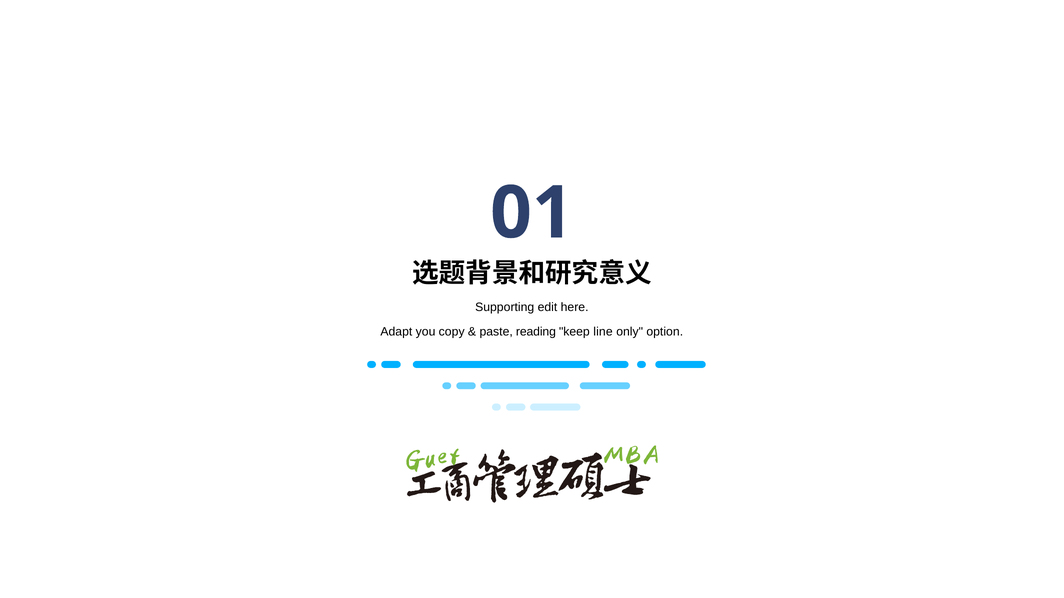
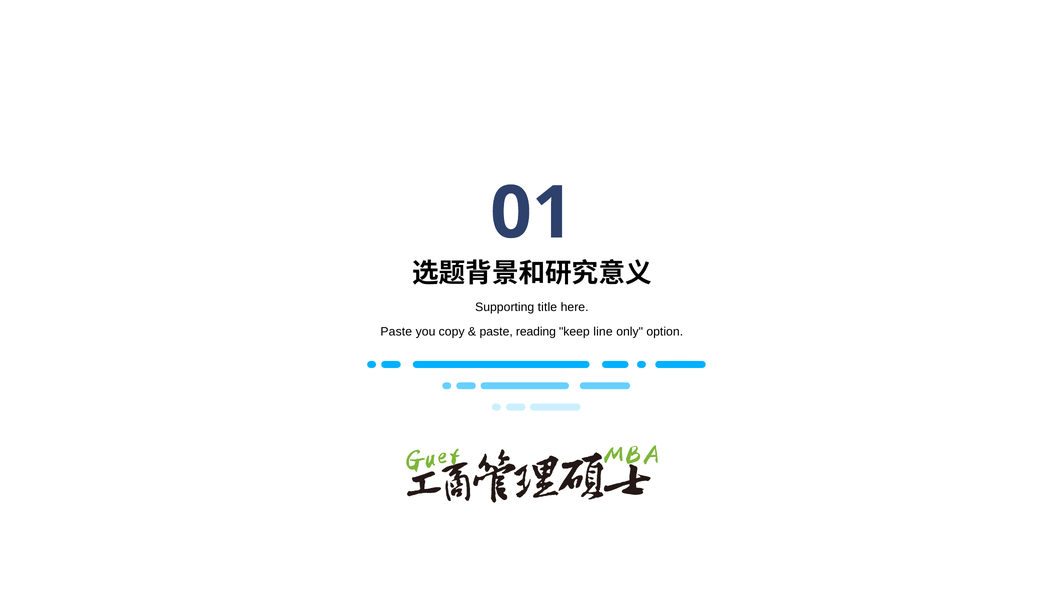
edit: edit -> title (547, 308)
Adapt: Adapt -> Paste (396, 332)
